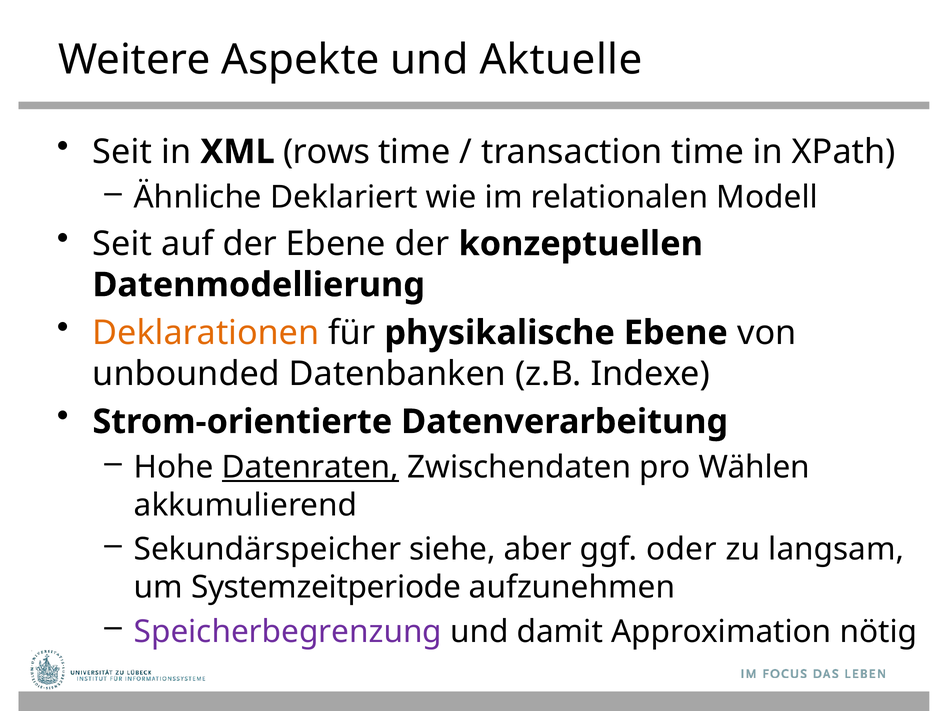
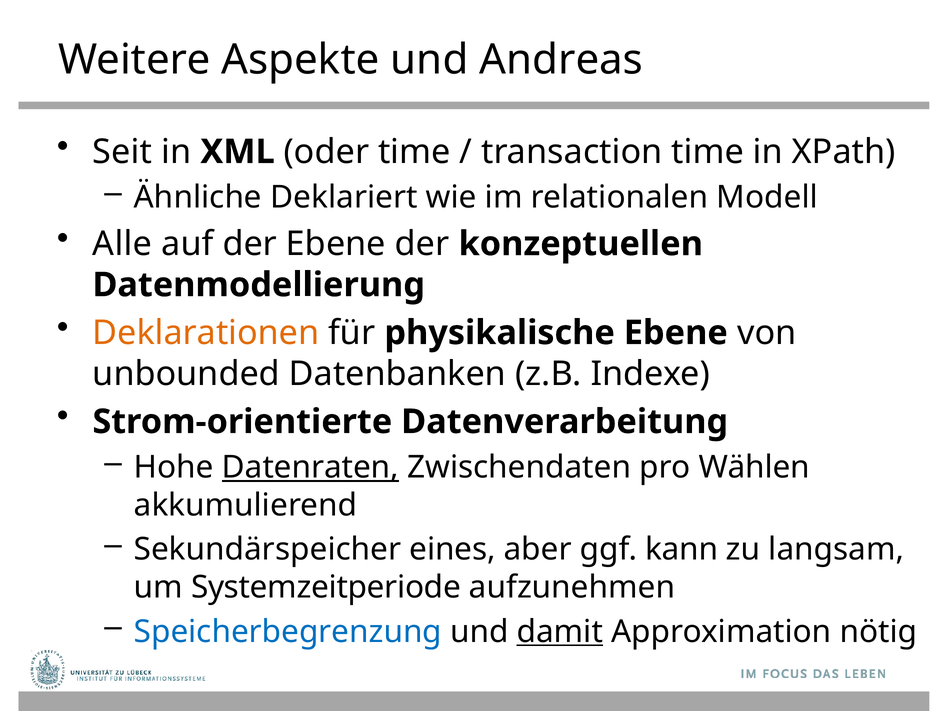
Aktuelle: Aktuelle -> Andreas (561, 60)
rows: rows -> oder (326, 152)
Seit: Seit -> Alle (122, 244)
siehe: siehe -> eines (452, 550)
oder: oder -> kann (682, 550)
Speicherbegrenzung colour: purple -> blue (288, 632)
damit underline: none -> present (560, 632)
